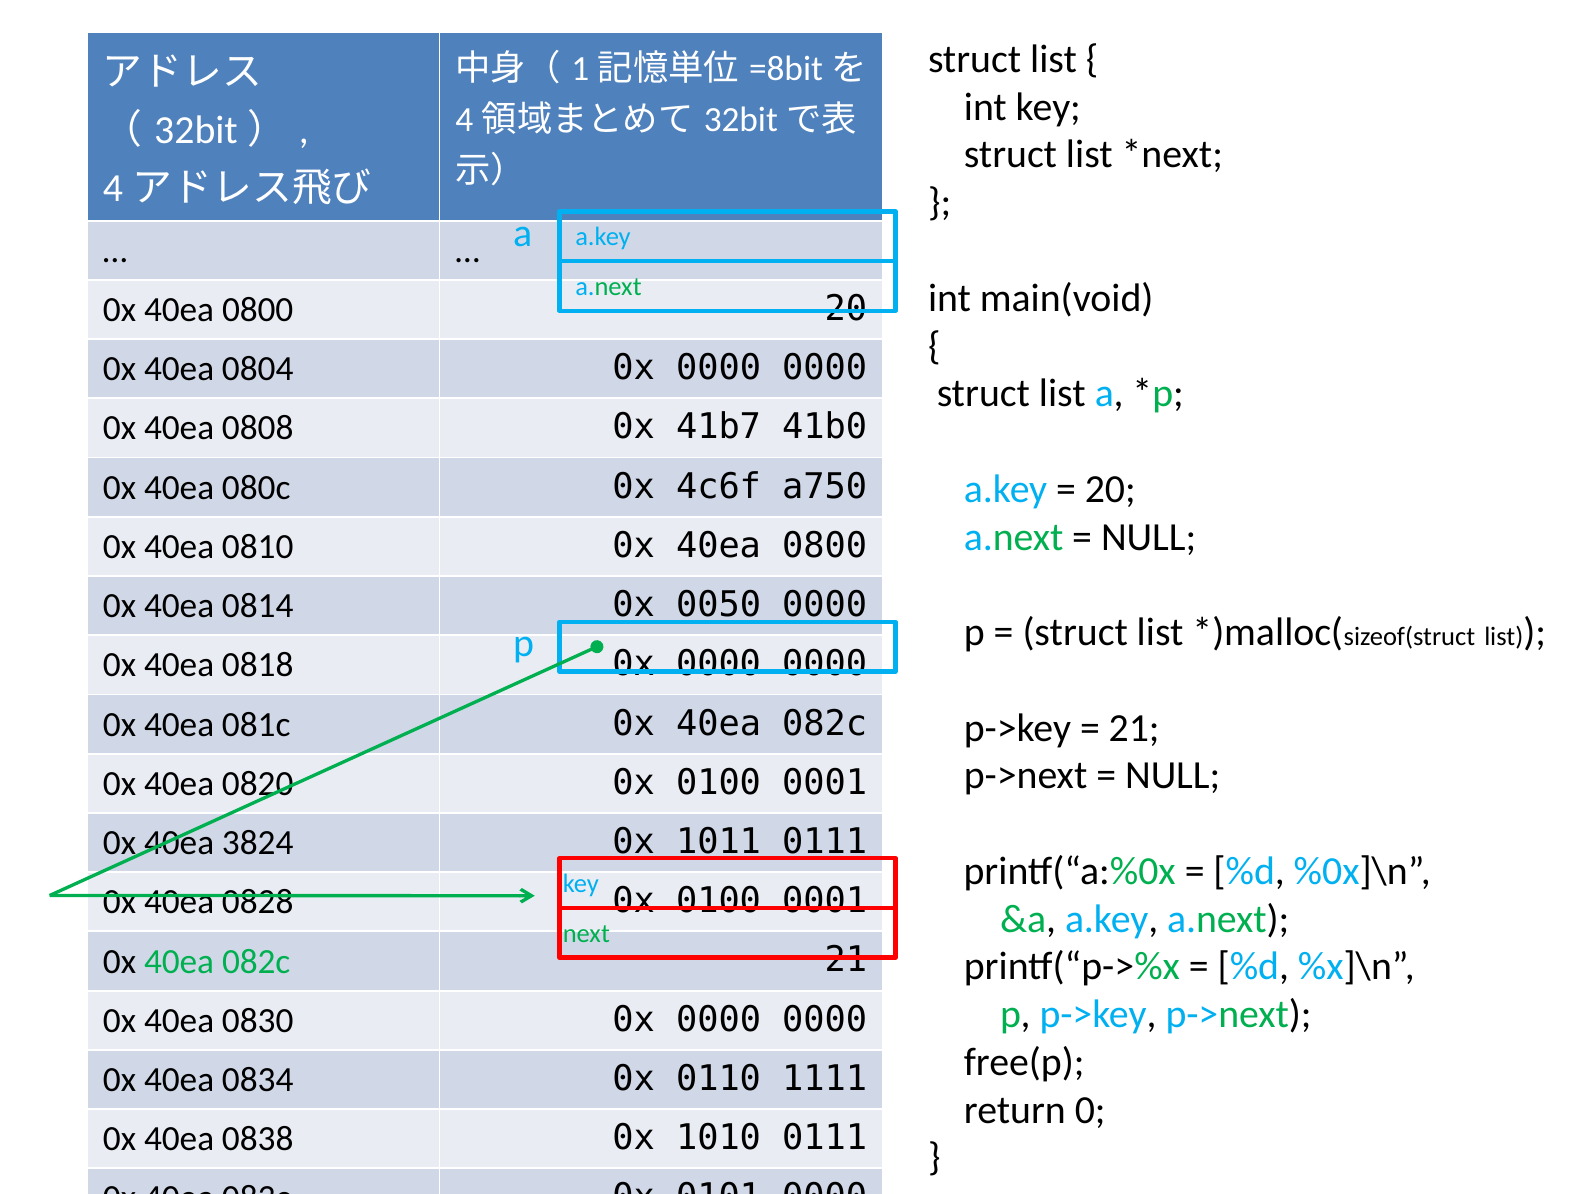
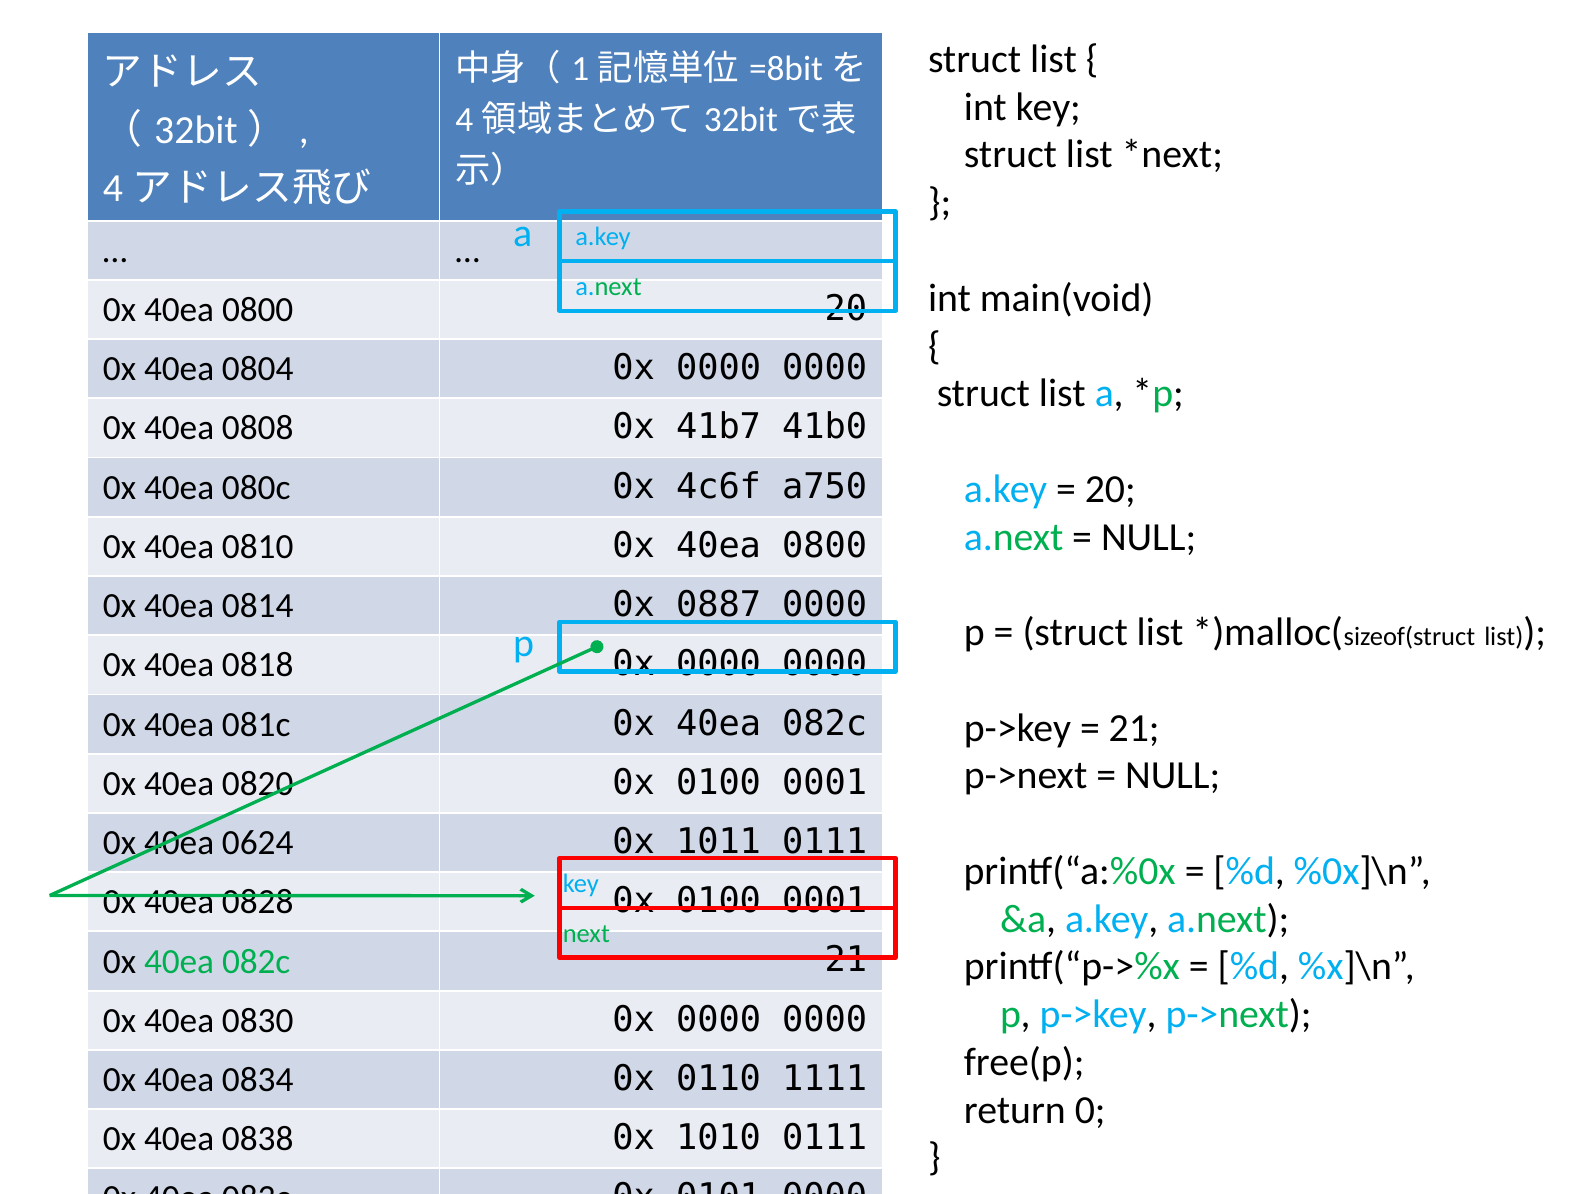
0050: 0050 -> 0887 (719, 605)
3824: 3824 -> 0624 (258, 843)
